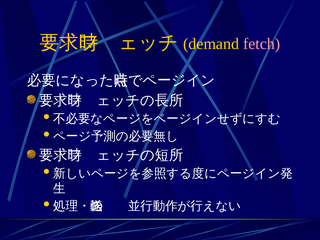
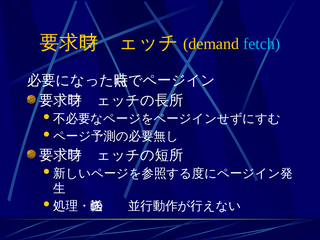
fetch colour: pink -> light blue (262, 44)
